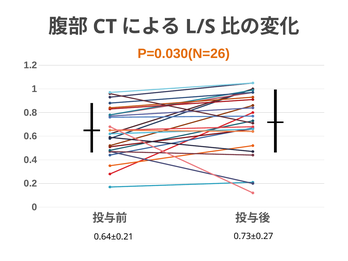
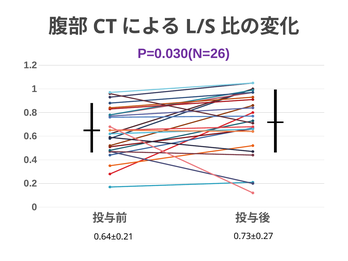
P=0.030(N=26 colour: orange -> purple (184, 54)
